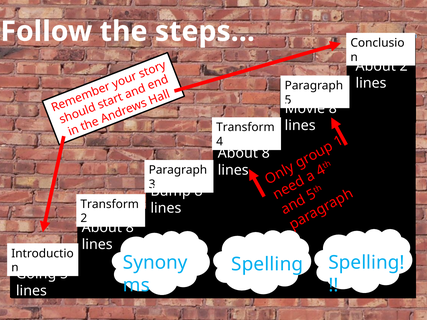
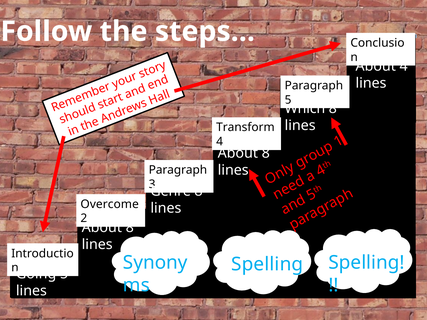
About 2: 2 -> 4 (404, 66)
Movie: Movie -> Which (305, 109)
Bump: Bump -> Genre (171, 191)
Transform: Transform -> Overcome (110, 204)
